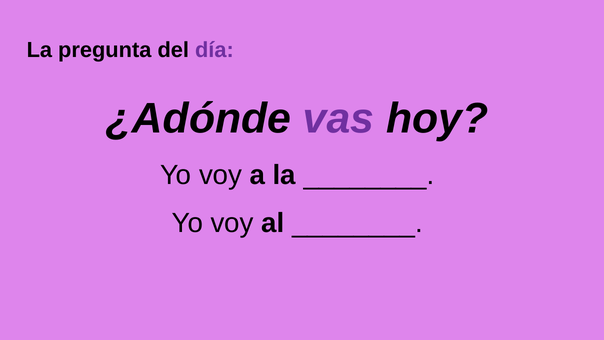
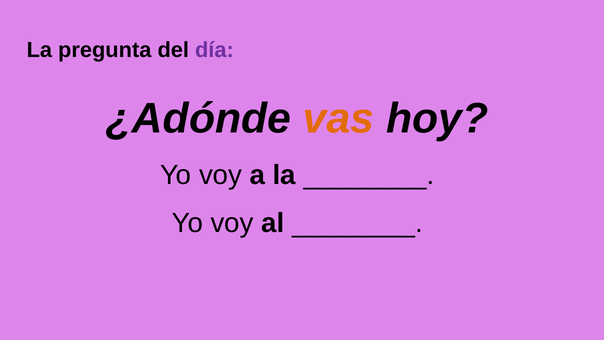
vas colour: purple -> orange (339, 119)
